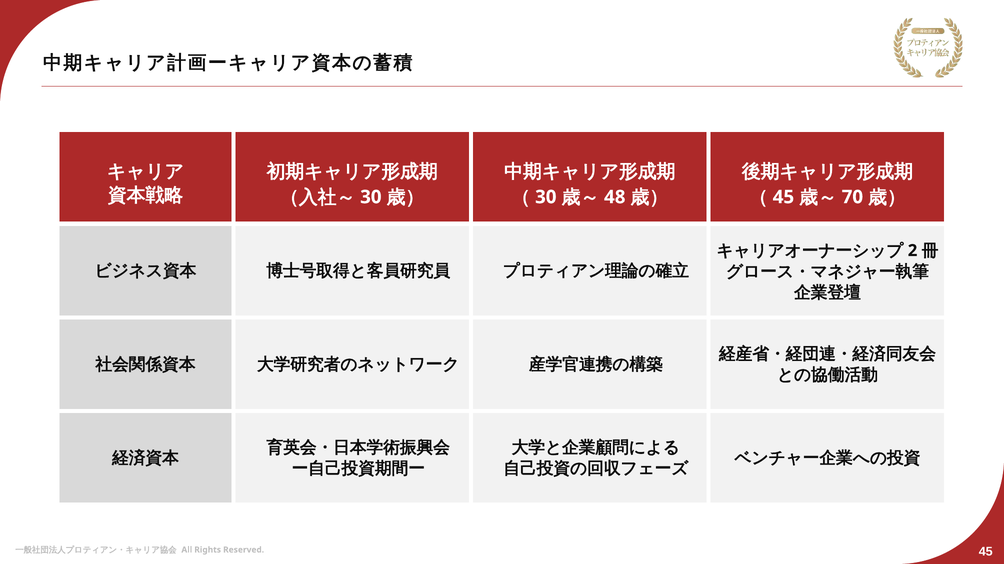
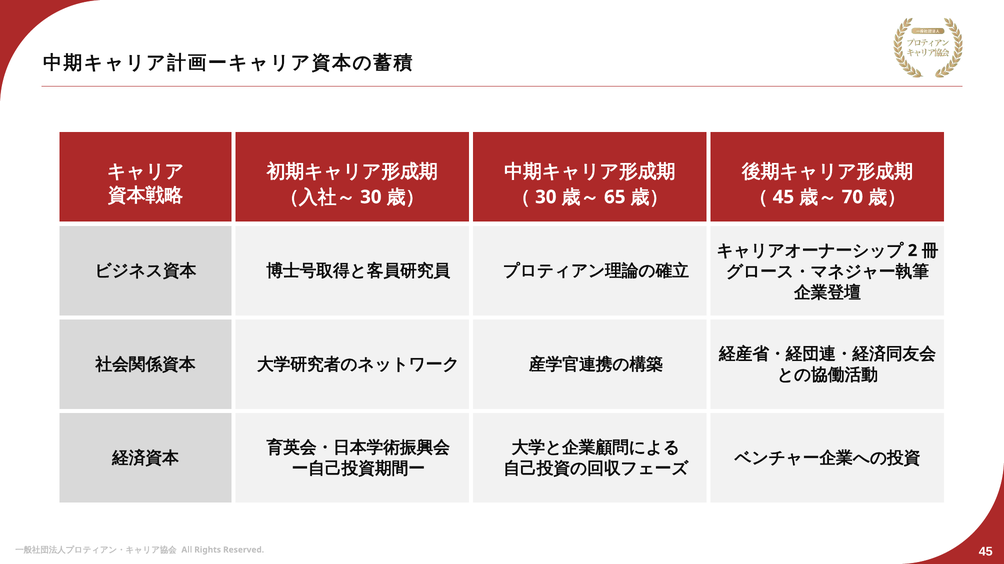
48: 48 -> 65 (615, 197)
